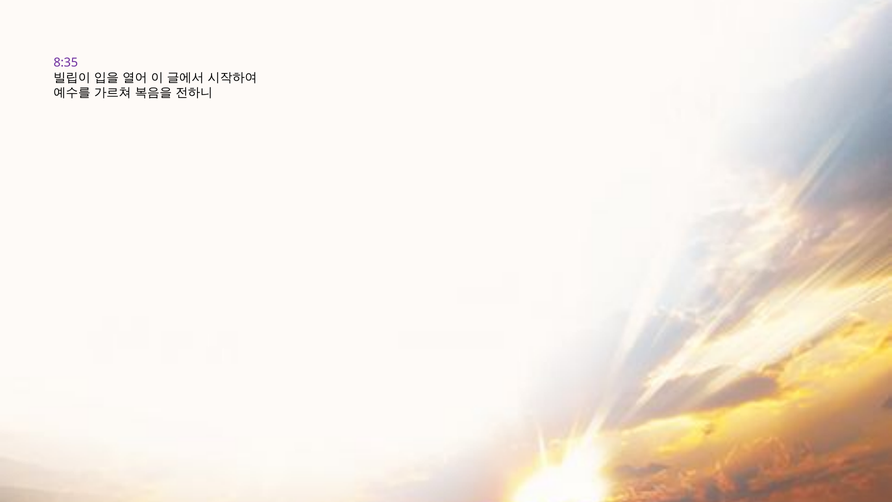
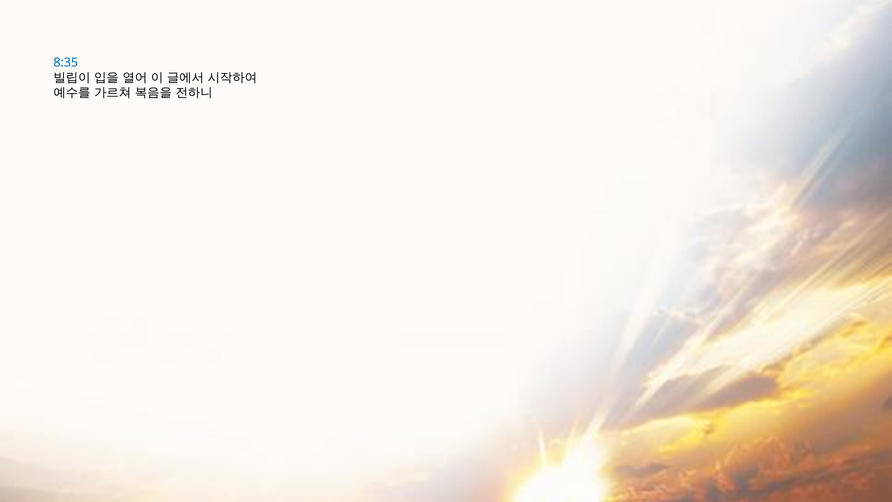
8:35 colour: purple -> blue (66, 63)
